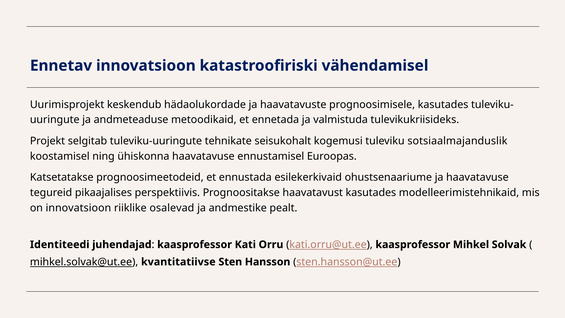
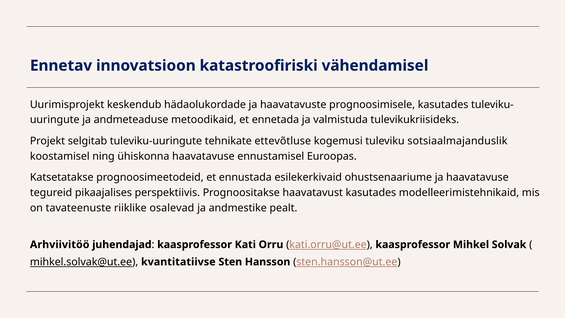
seisukohalt: seisukohalt -> ettevõtluse (283, 141)
on innovatsioon: innovatsioon -> tavateenuste (78, 208)
Identiteedi: Identiteedi -> Arhviivitöö (60, 244)
